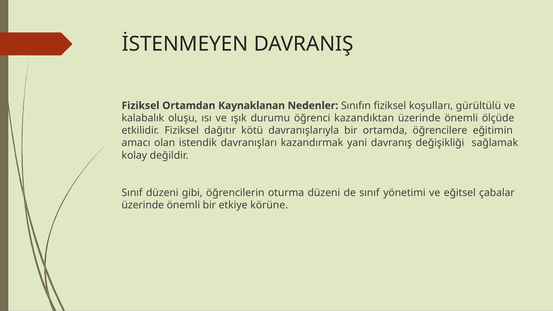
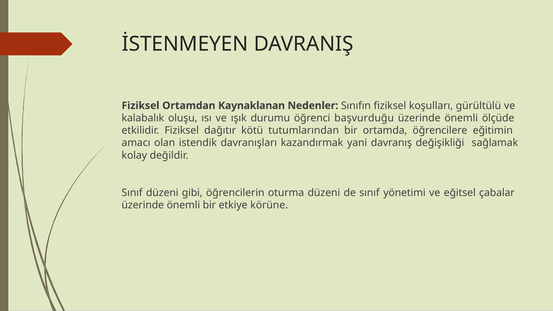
kazandıktan: kazandıktan -> başvurduğu (364, 118)
davranışlarıyla: davranışlarıyla -> tutumlarından (304, 130)
